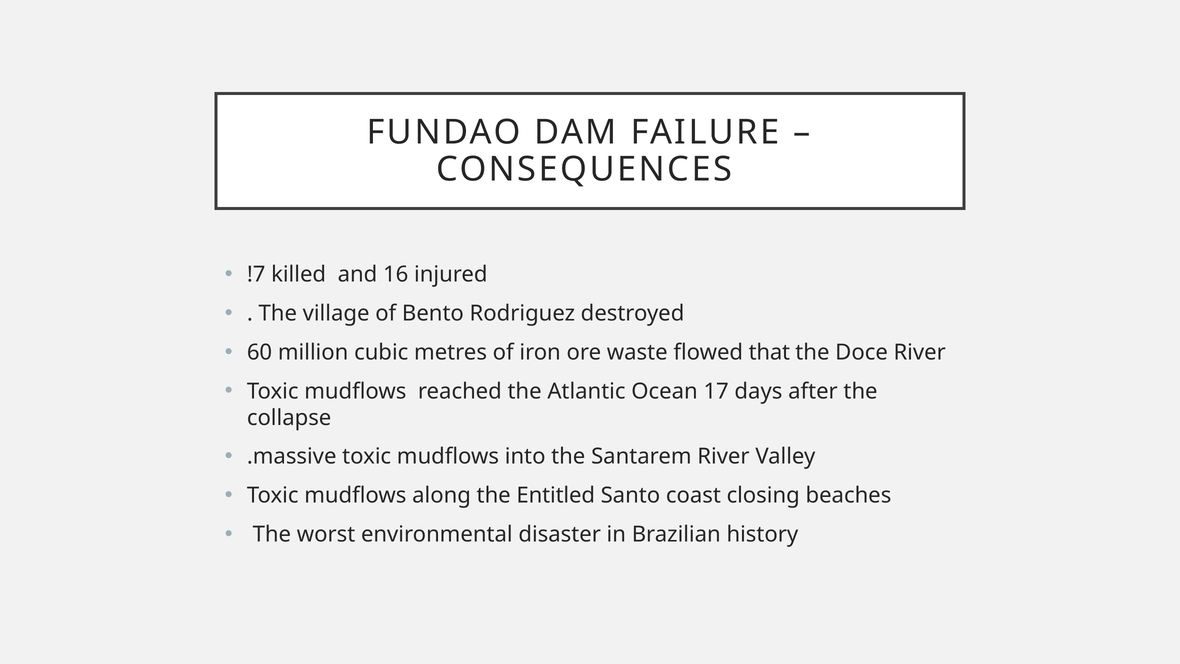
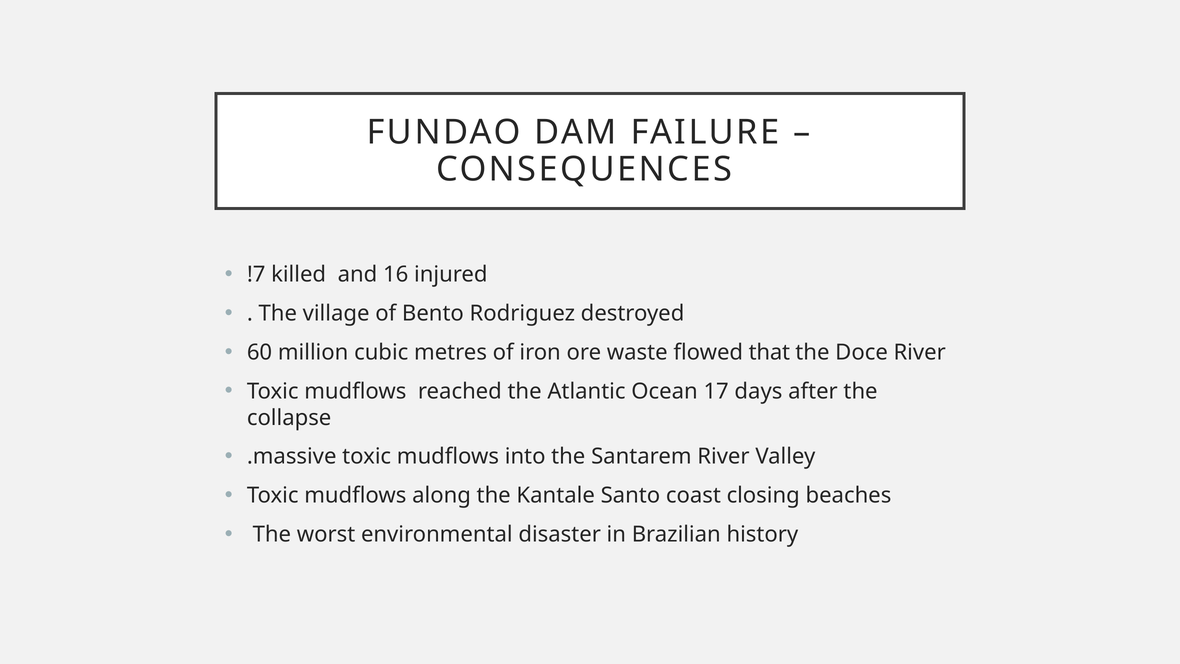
Entitled: Entitled -> Kantale (556, 495)
